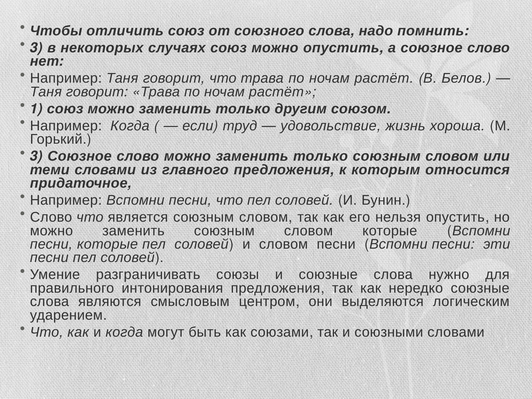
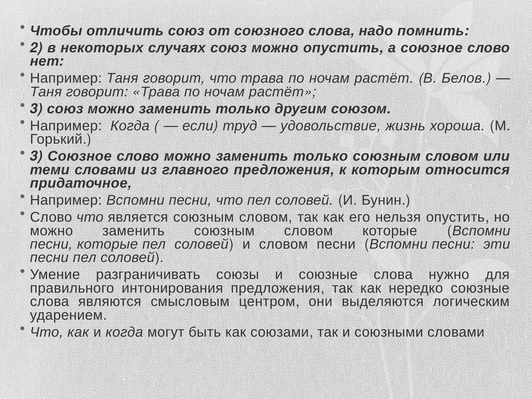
3: 3 -> 2 (36, 48)
1: 1 -> 3 (36, 109)
